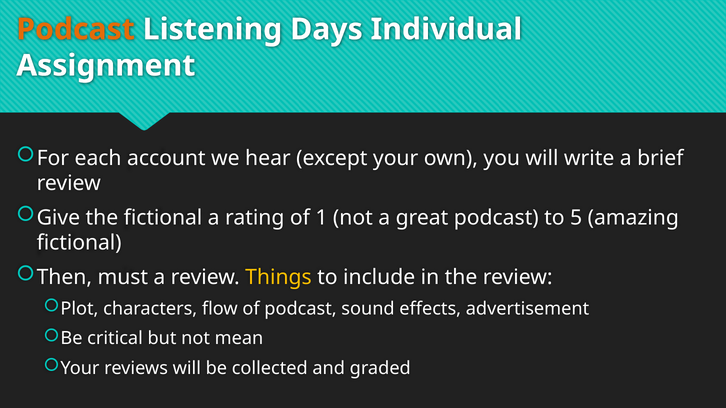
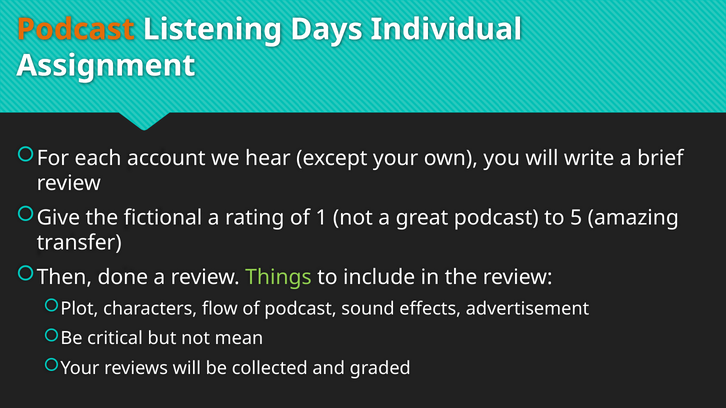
fictional: fictional -> transfer (79, 243)
must: must -> done (123, 277)
Things colour: yellow -> light green (278, 277)
